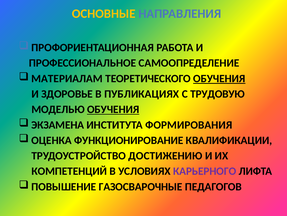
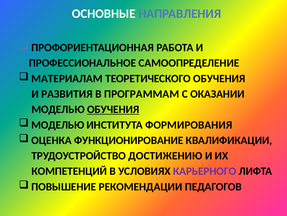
ОСНОВНЫЕ colour: yellow -> white (104, 14)
ОБУЧЕНИЯ underline: present -> none (219, 78)
ЗДОРОВЬЕ: ЗДОРОВЬЕ -> РАЗВИТИЯ (67, 94)
ПУБЛИКАЦИЯХ: ПУБЛИКАЦИЯХ -> ПРОГРАММАМ (142, 94)
ТРУДОВУЮ: ТРУДОВУЮ -> ОКАЗАНИИ (217, 94)
ЭКЗАМЕНА: ЭКЗАМЕНА -> МОДЕЛЬЮ (58, 124)
ГАЗОСВАРОЧНЫЕ: ГАЗОСВАРОЧНЫЕ -> РЕКОМЕНДАЦИИ (140, 186)
